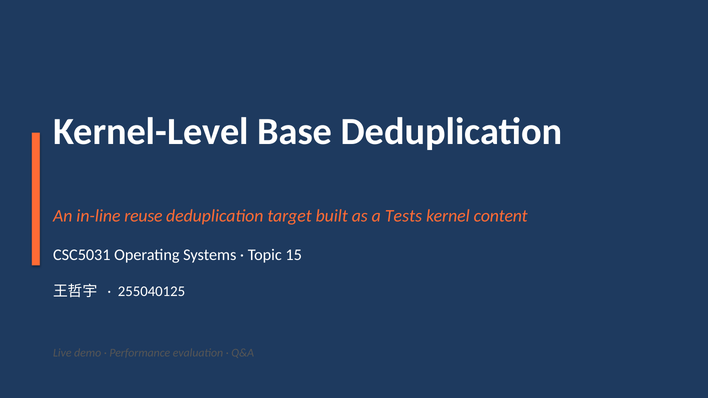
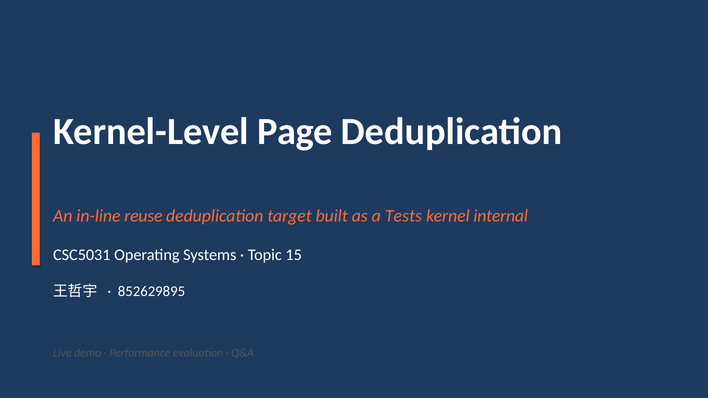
Base: Base -> Page (295, 132)
content: content -> internal (501, 216)
255040125: 255040125 -> 852629895 (151, 291)
